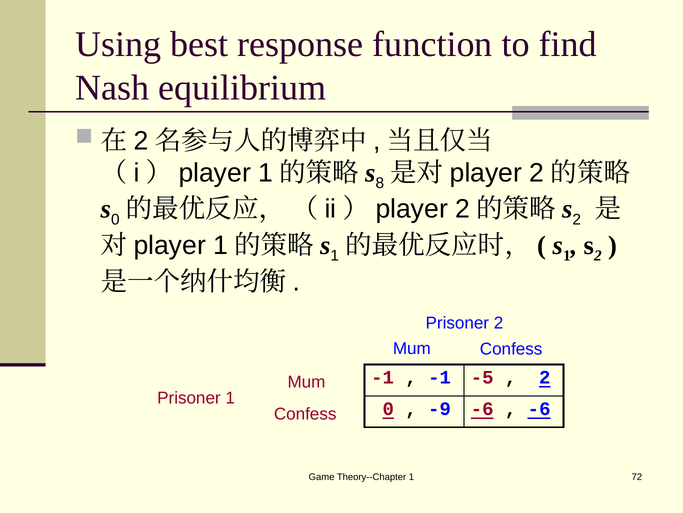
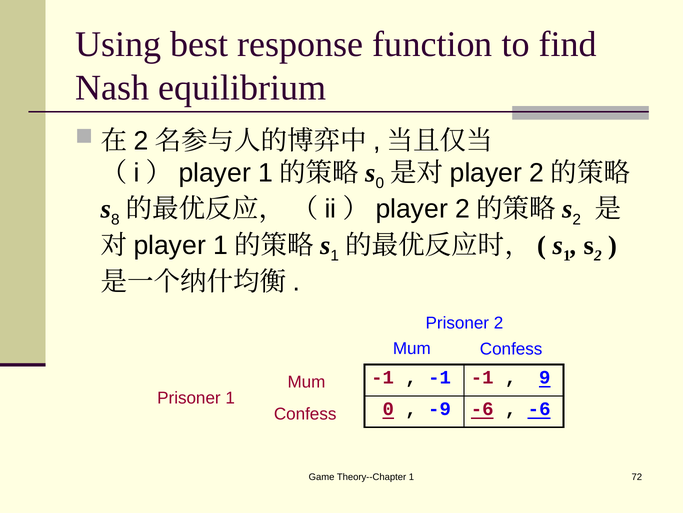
8: 8 -> 0 (380, 183)
0: 0 -> 8 (115, 219)
-1 -5: -5 -> -1 (482, 377)
2: 2 -> 9 (545, 377)
